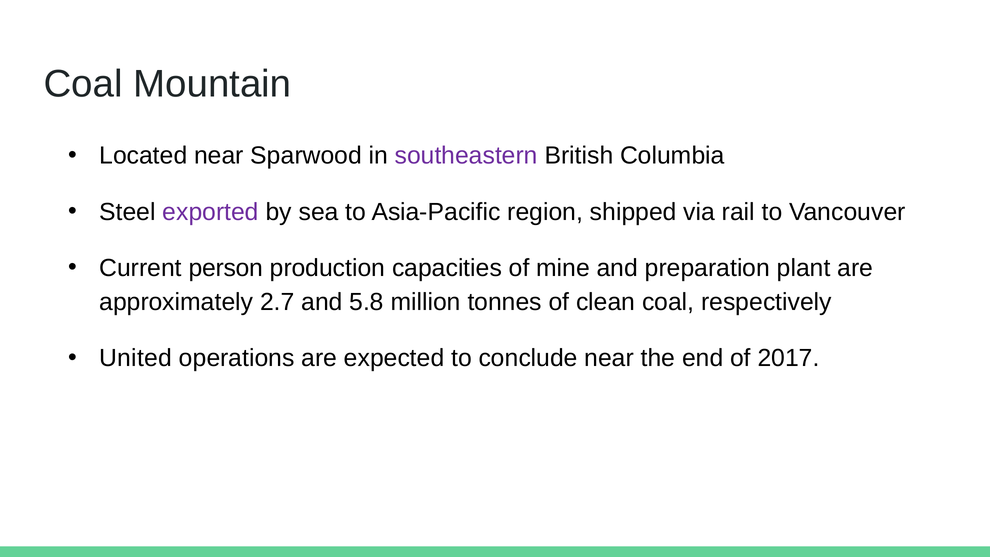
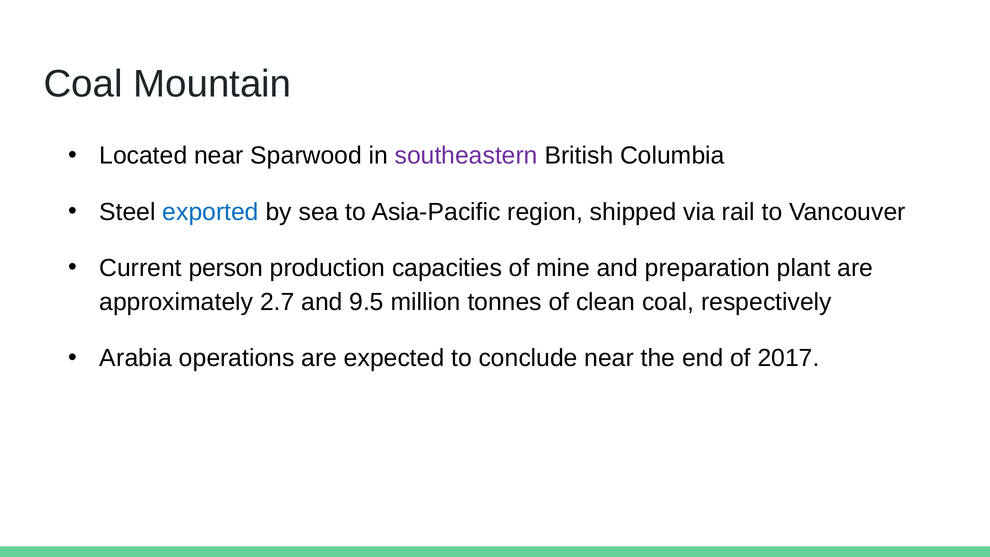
exported colour: purple -> blue (211, 212)
5.8: 5.8 -> 9.5 (367, 302)
United: United -> Arabia (136, 358)
